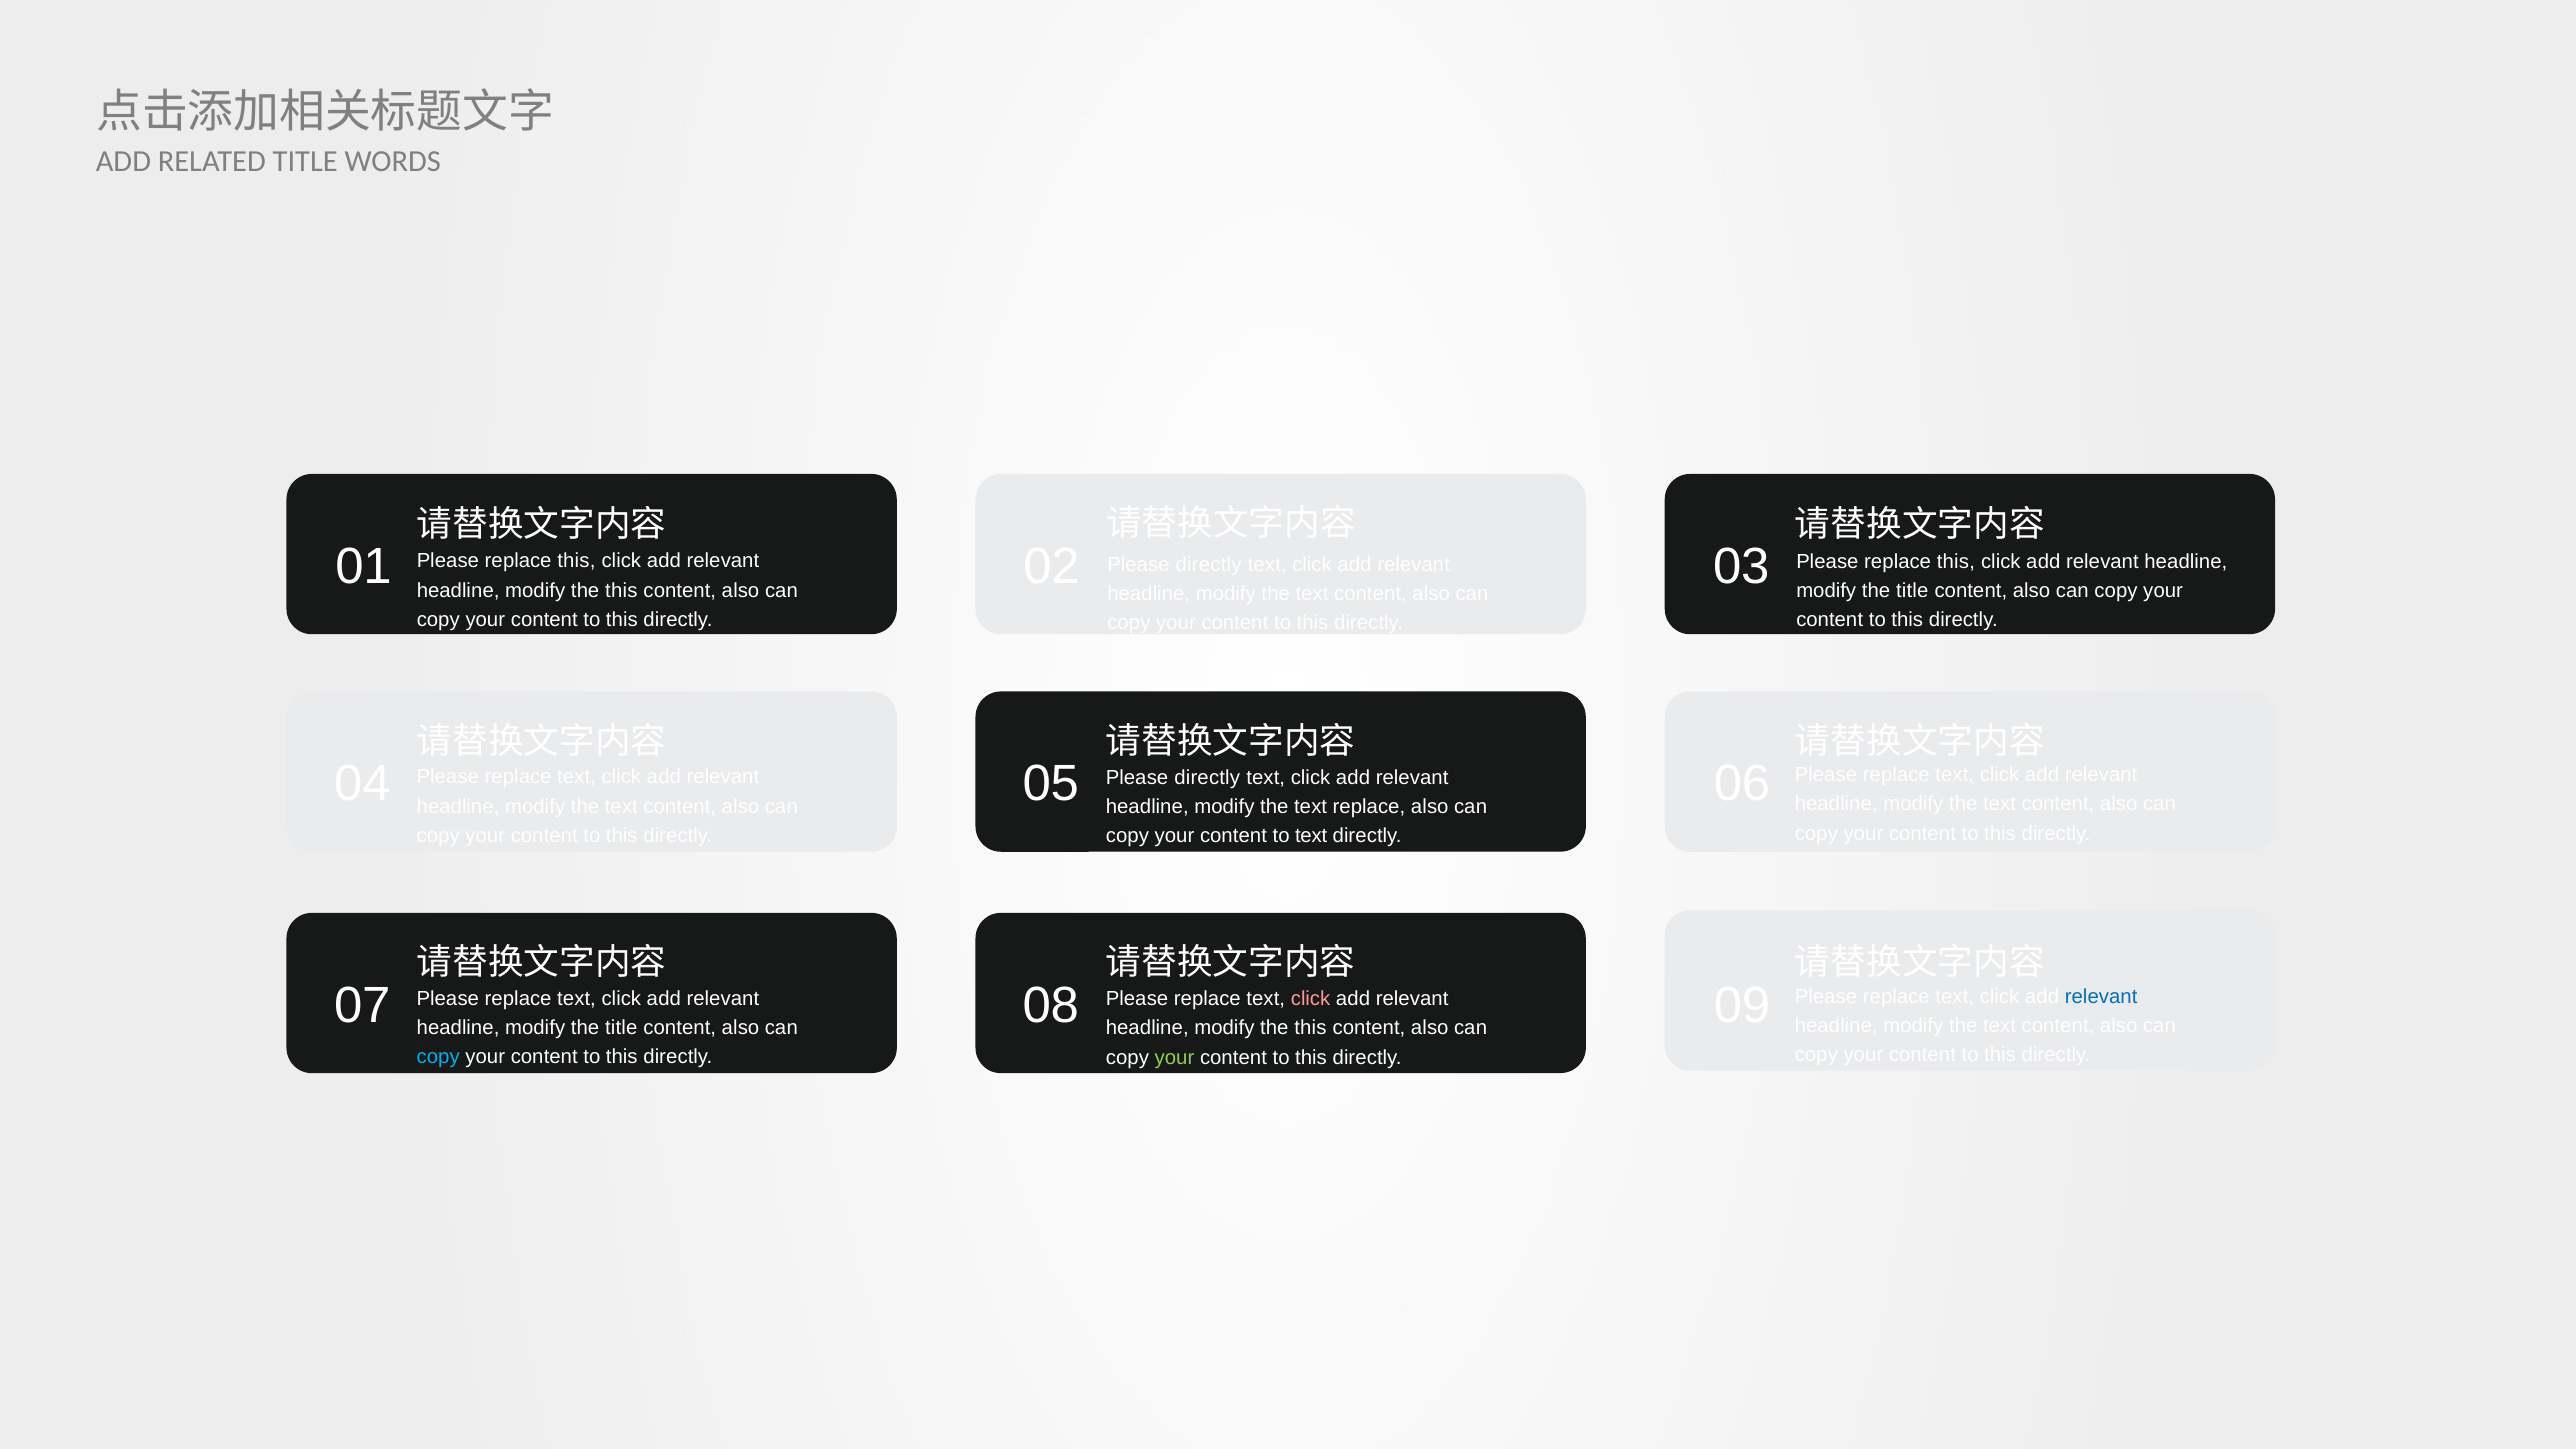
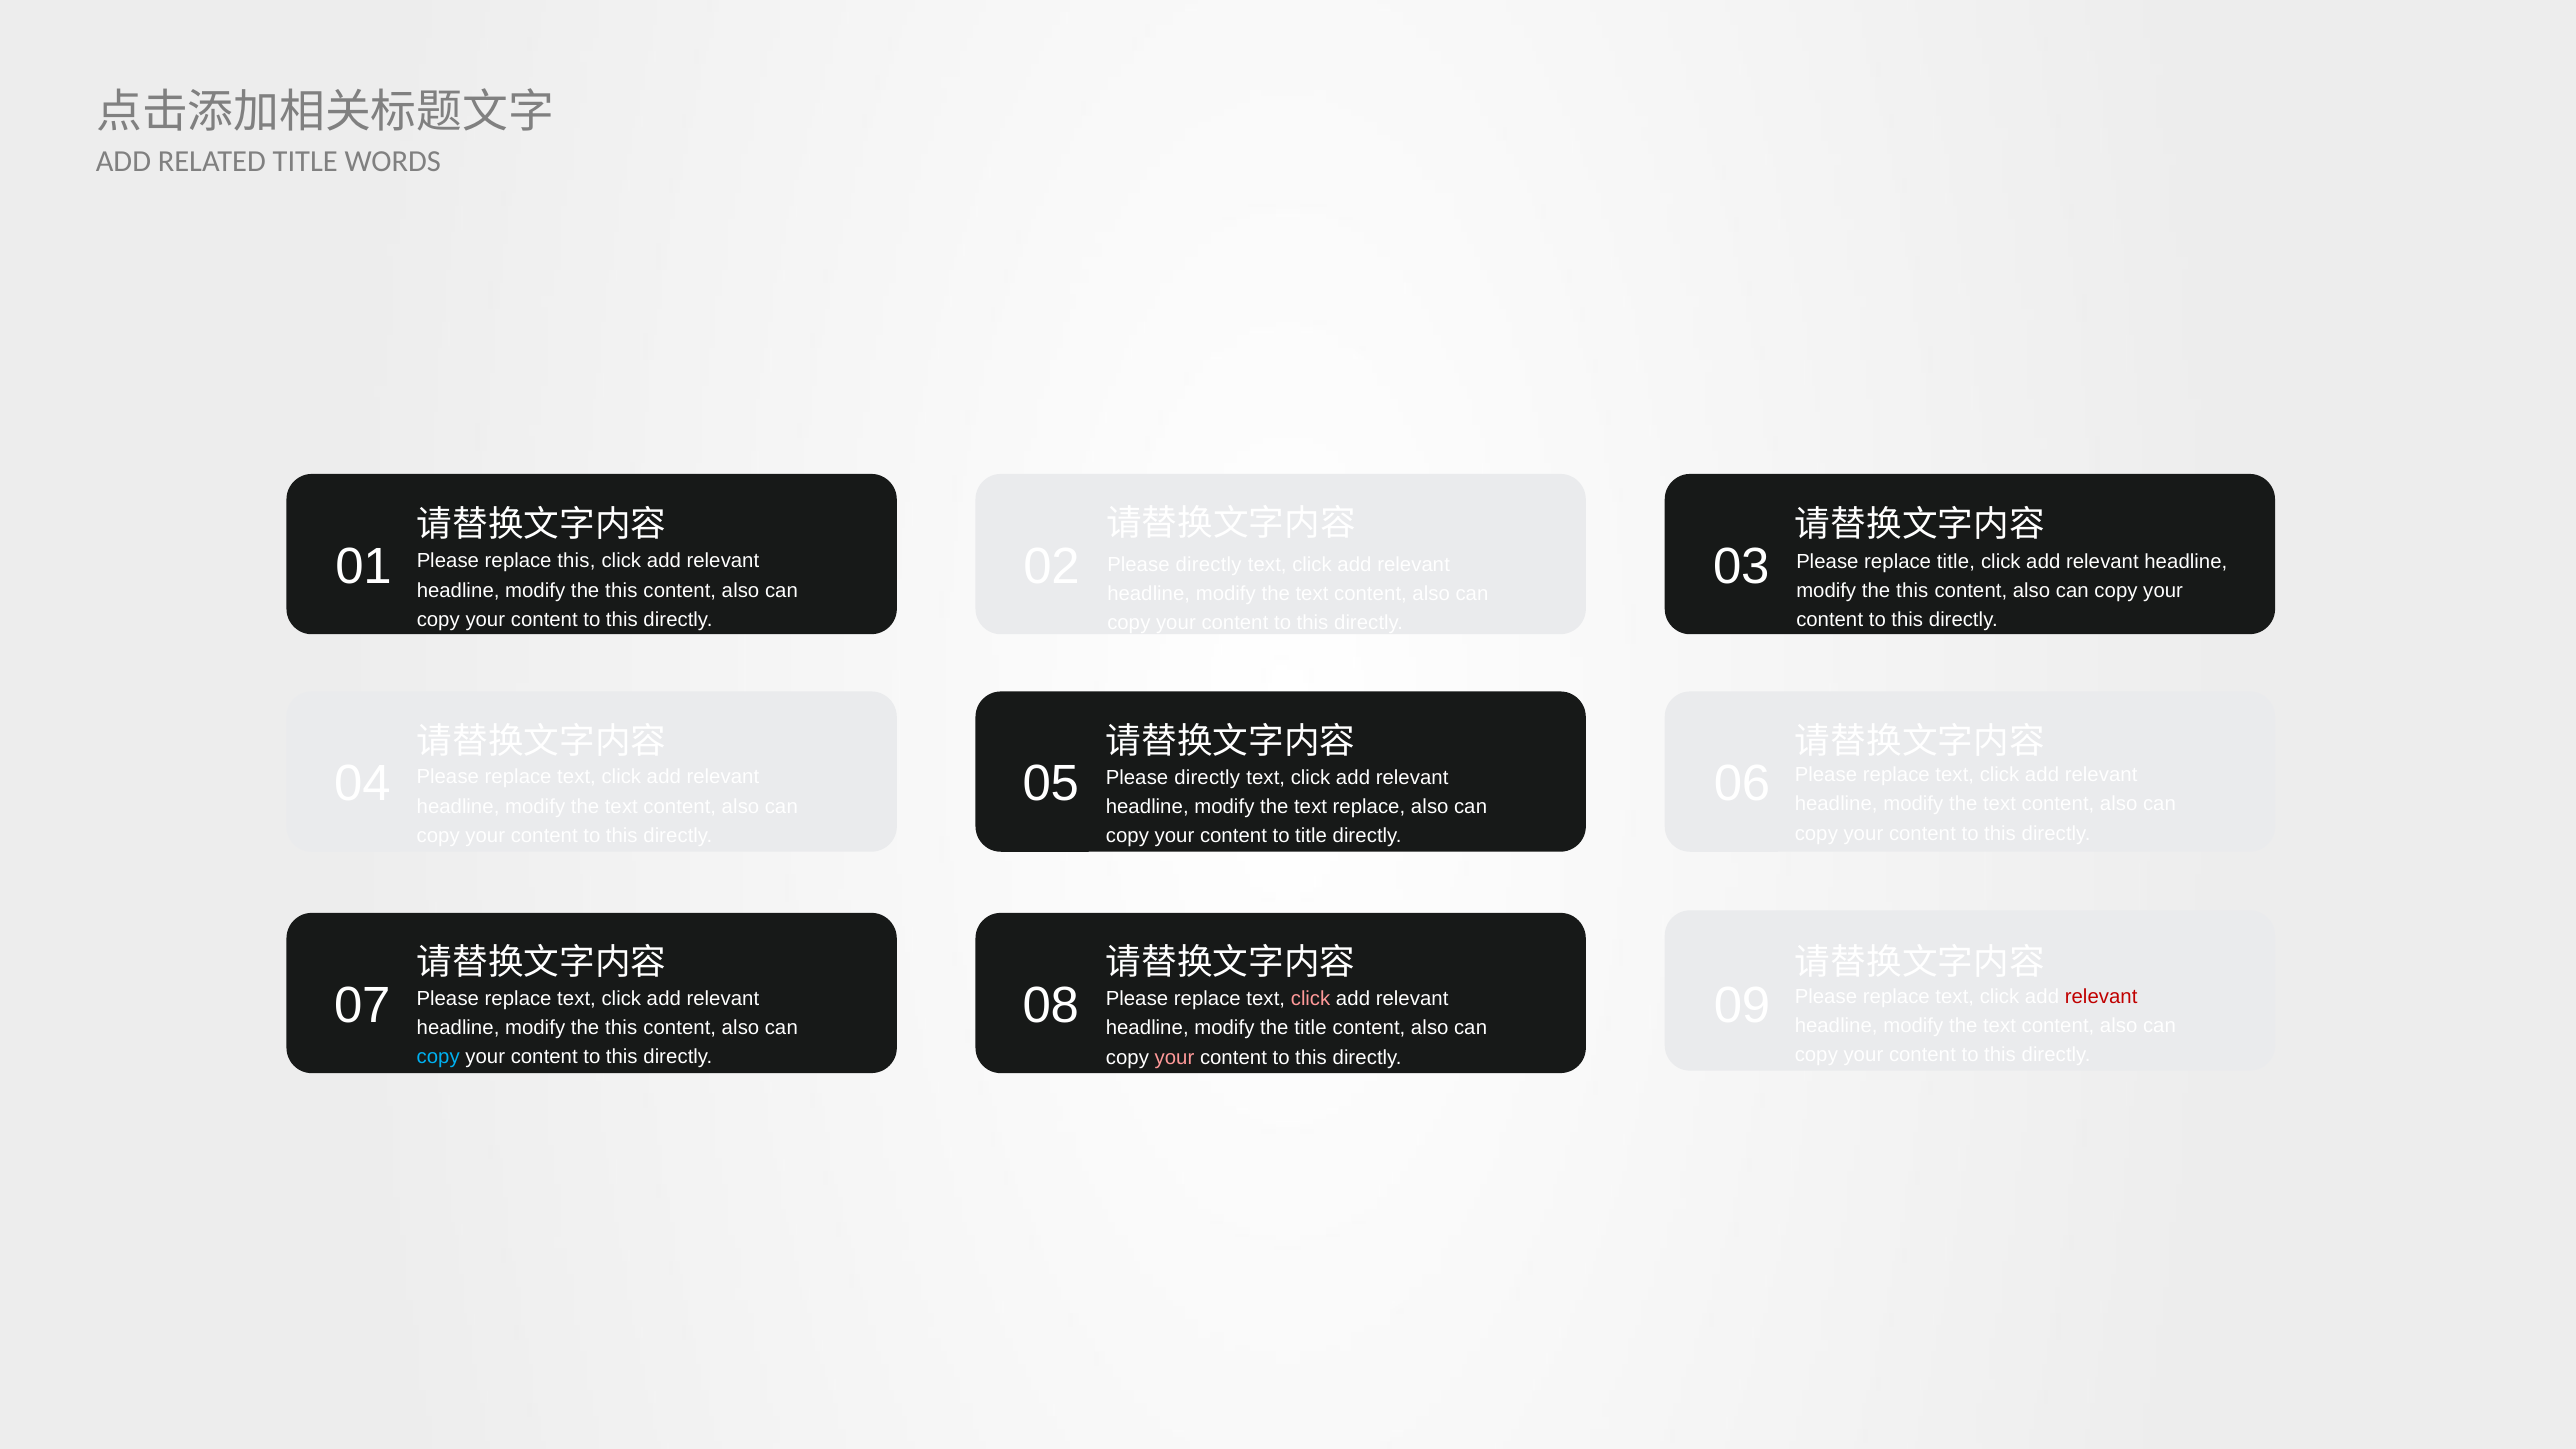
this: this -> title (1956, 562)
title: title -> this (1912, 591)
to text: text -> title (1311, 836)
relevant colour: blue -> red (2101, 996)
title: title -> this (621, 1028)
this: this -> title (1310, 1028)
your colour: light green -> pink (1175, 1057)
